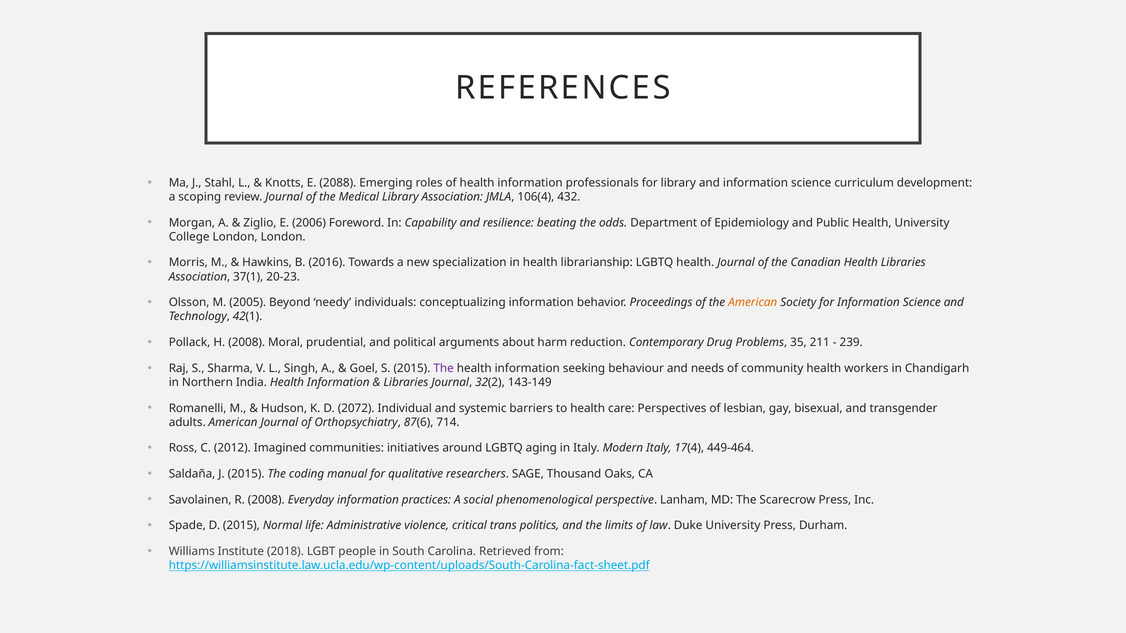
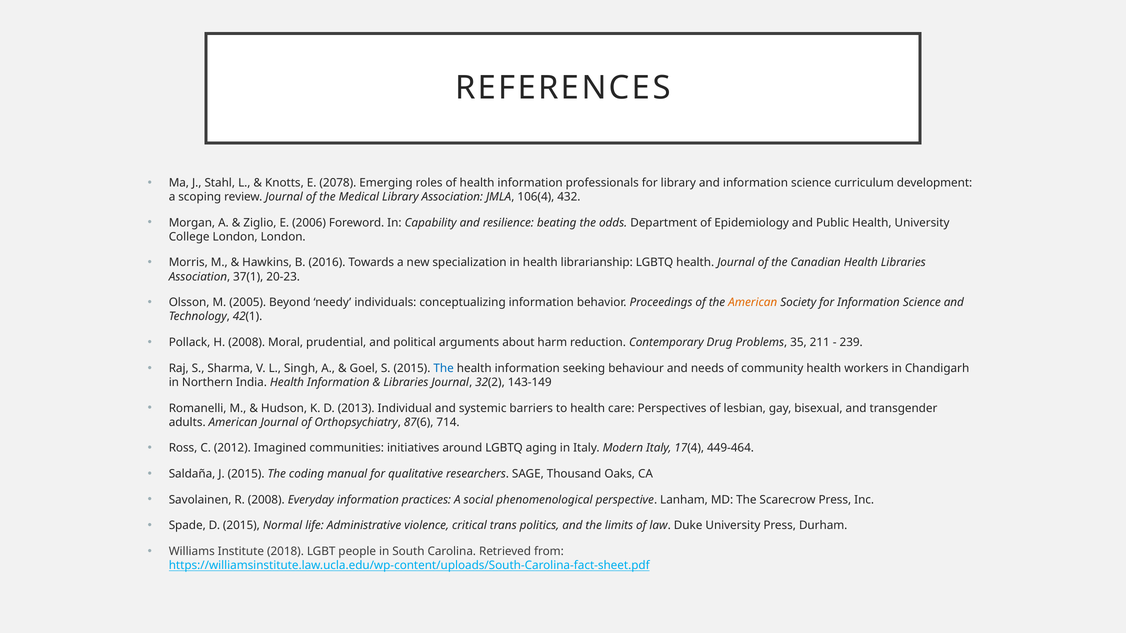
2088: 2088 -> 2078 (338, 183)
The colour: purple -> blue (444, 368)
2072: 2072 -> 2013 (356, 408)
